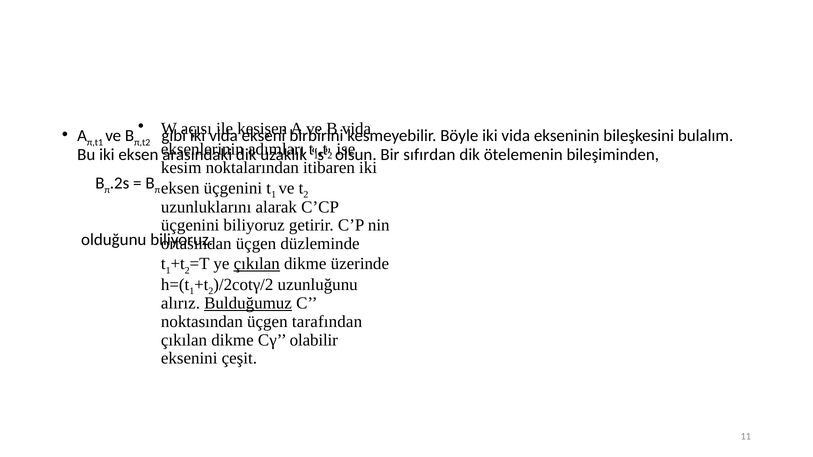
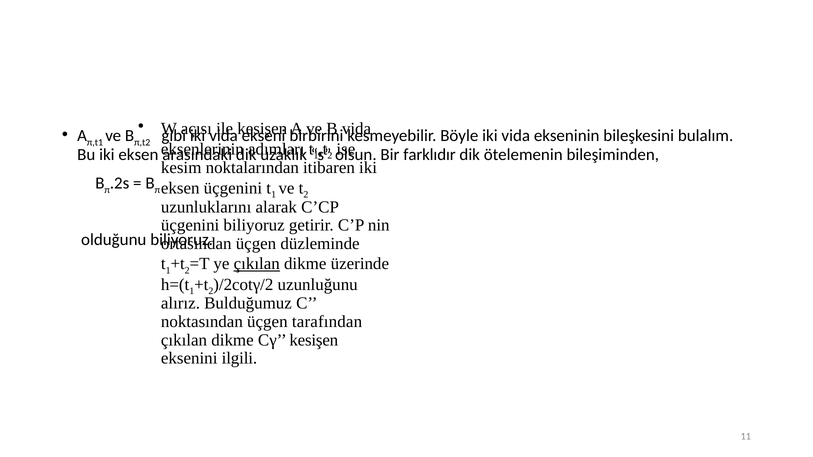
sıfırdan: sıfırdan -> farklıdır (430, 155)
Bulduğumuz underline: present -> none (248, 304)
Cγ olabilir: olabilir -> kesişen (314, 340)
çeşit: çeşit -> ilgili (239, 358)
